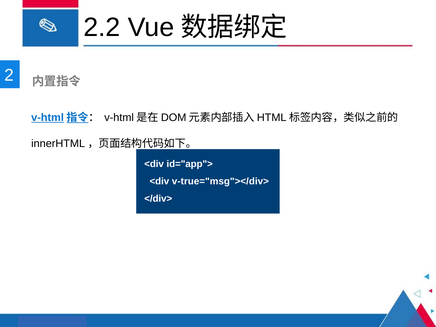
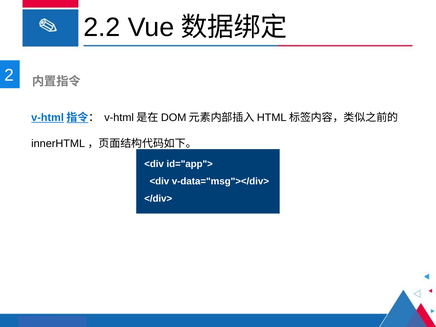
v-true="msg"></div>: v-true="msg"></div> -> v-data="msg"></div> (220, 181)
